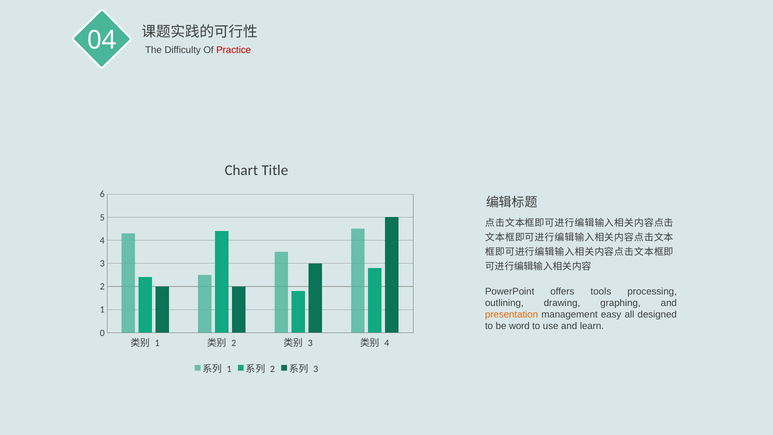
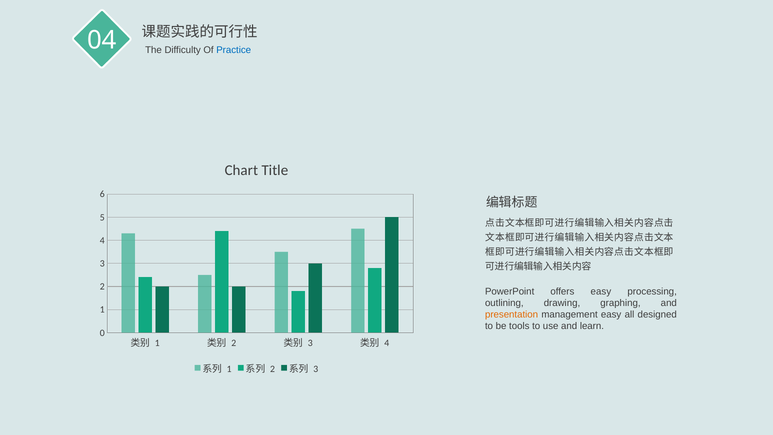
Practice colour: red -> blue (234, 50)
offers tools: tools -> easy (601, 291)
word: word -> tools (519, 326)
